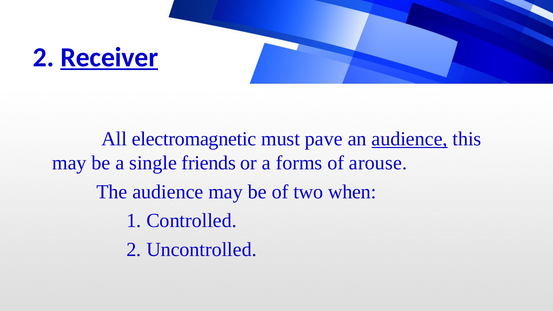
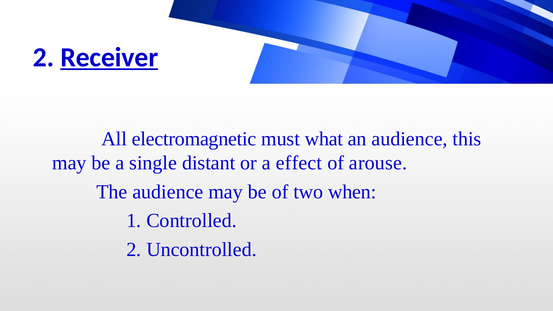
pave: pave -> what (324, 139)
audience underline: present -> none (410, 139)
friends: friends -> distant (209, 163)
forms: forms -> effect (299, 163)
